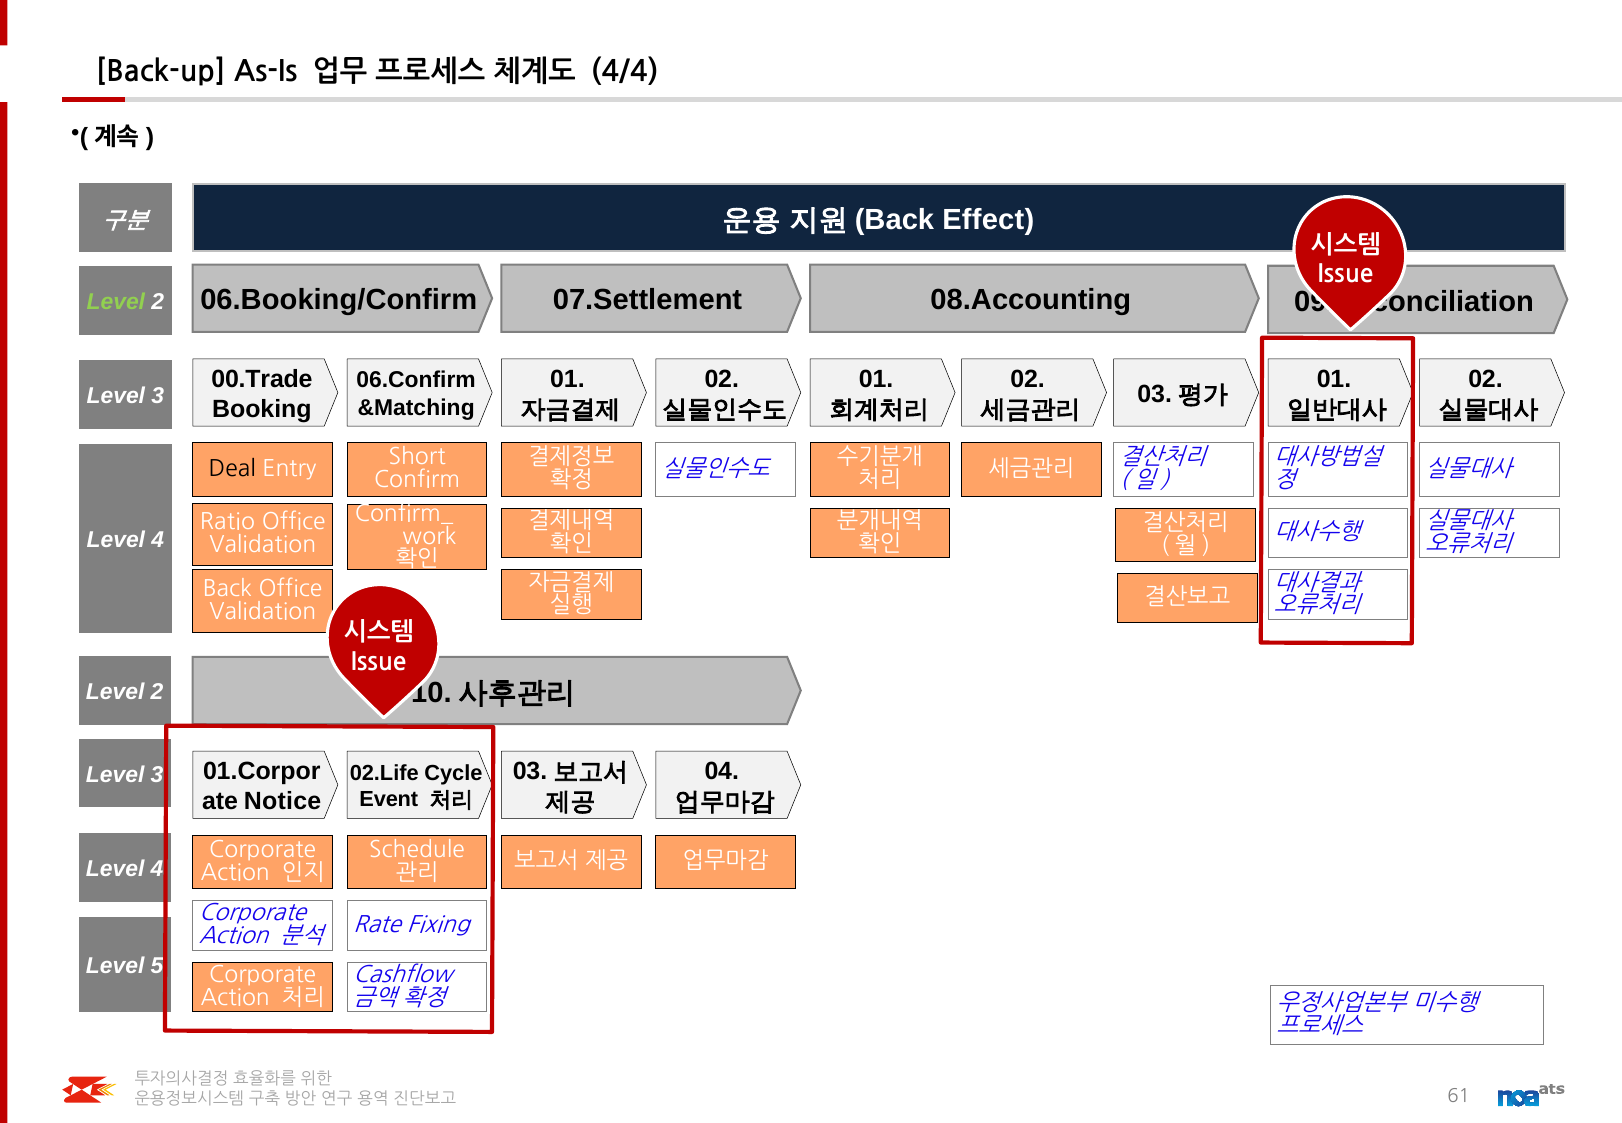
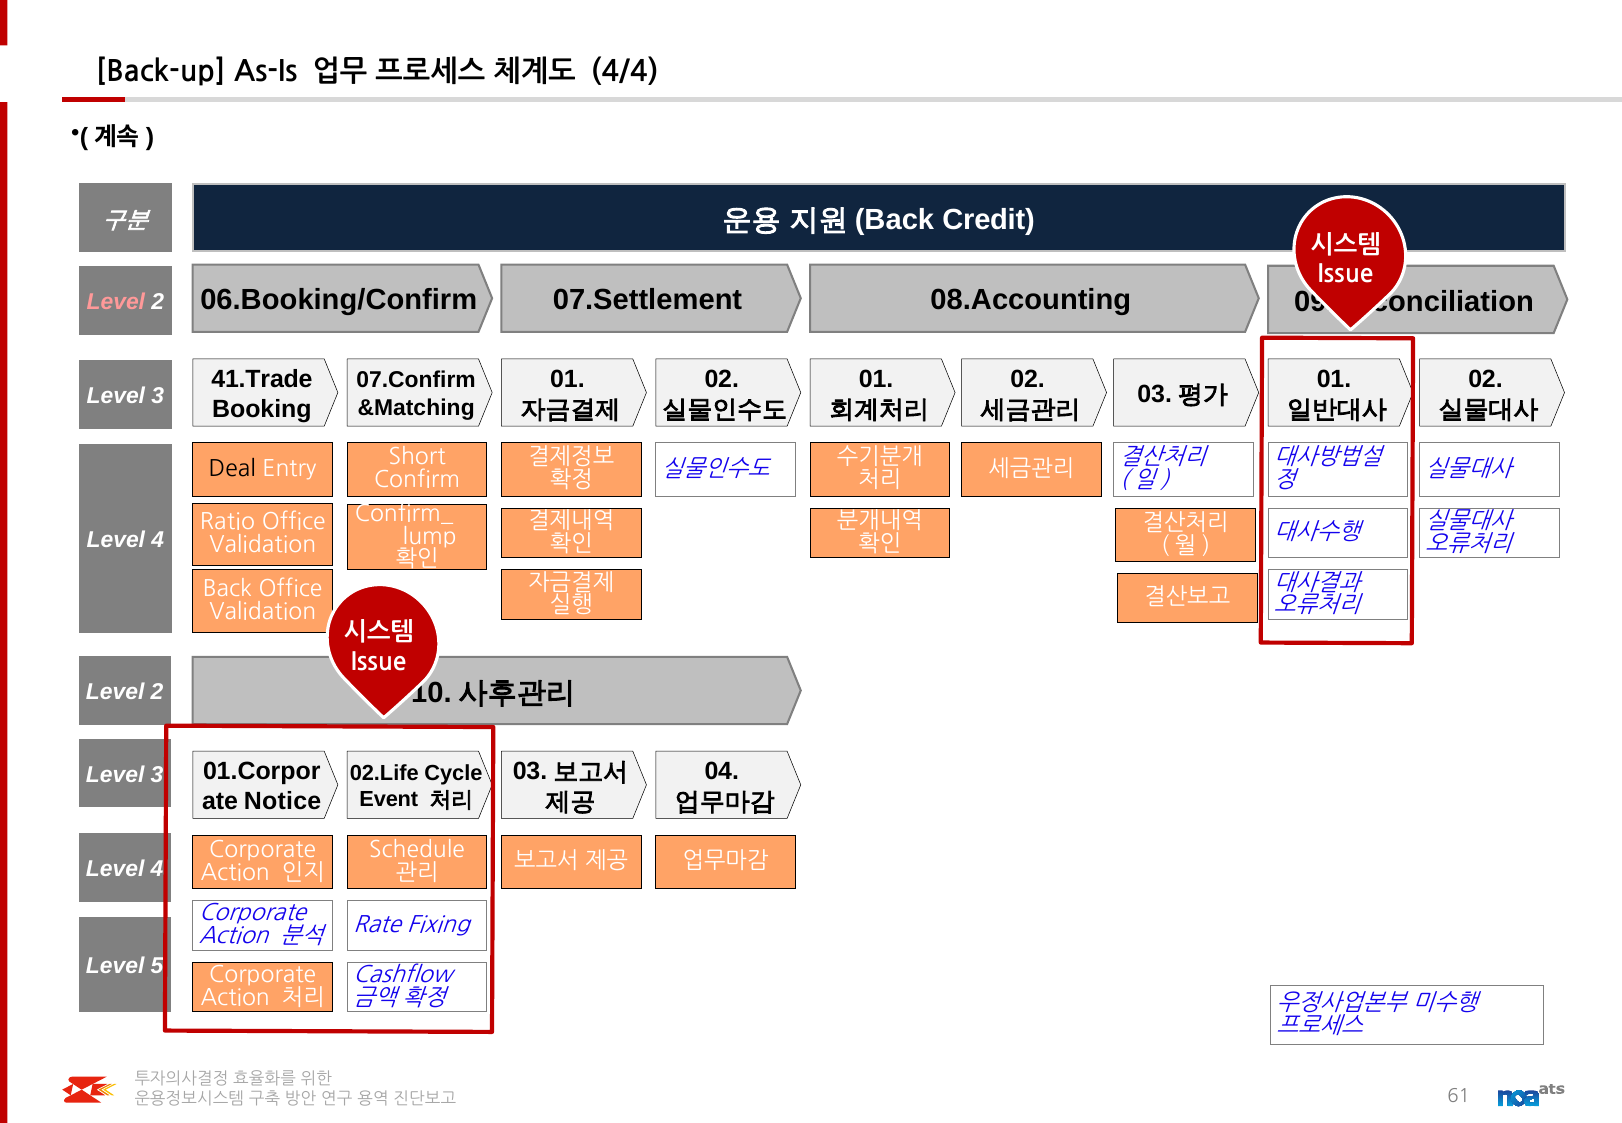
Effect: Effect -> Credit (989, 220)
Level colour: light green -> pink (116, 302)
00.Trade: 00.Trade -> 41.Trade (262, 379)
06.Confirm: 06.Confirm -> 07.Confirm (416, 380)
work: work -> lump (430, 537)
